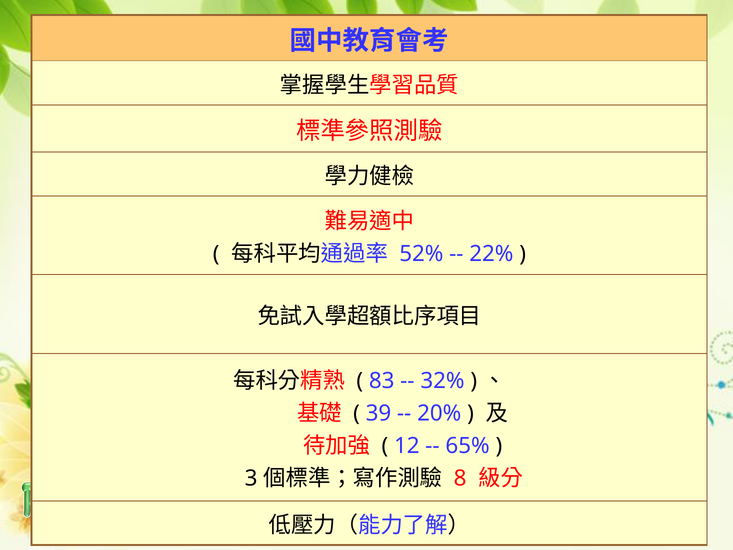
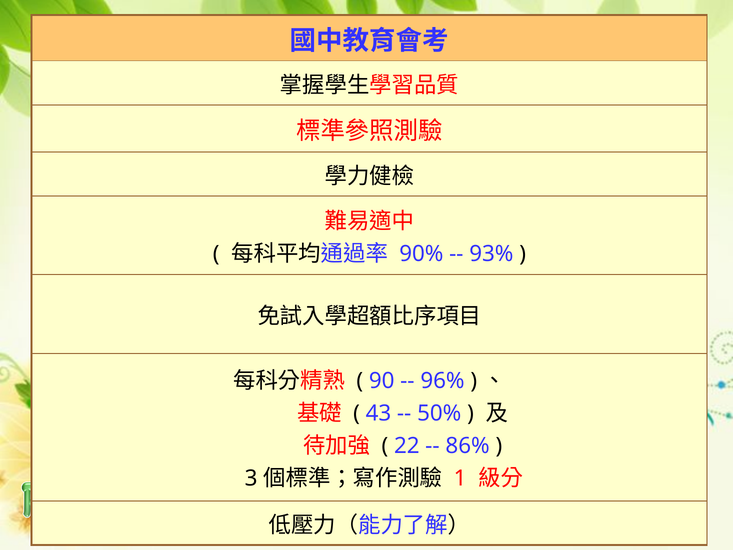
52%: 52% -> 90% (421, 254)
22%: 22% -> 93% (491, 254)
83: 83 -> 90 (382, 381)
32%: 32% -> 96% (442, 381)
39: 39 -> 43 (378, 413)
20%: 20% -> 50% (439, 413)
12: 12 -> 22 (407, 446)
65%: 65% -> 86% (468, 446)
8: 8 -> 1 (460, 478)
